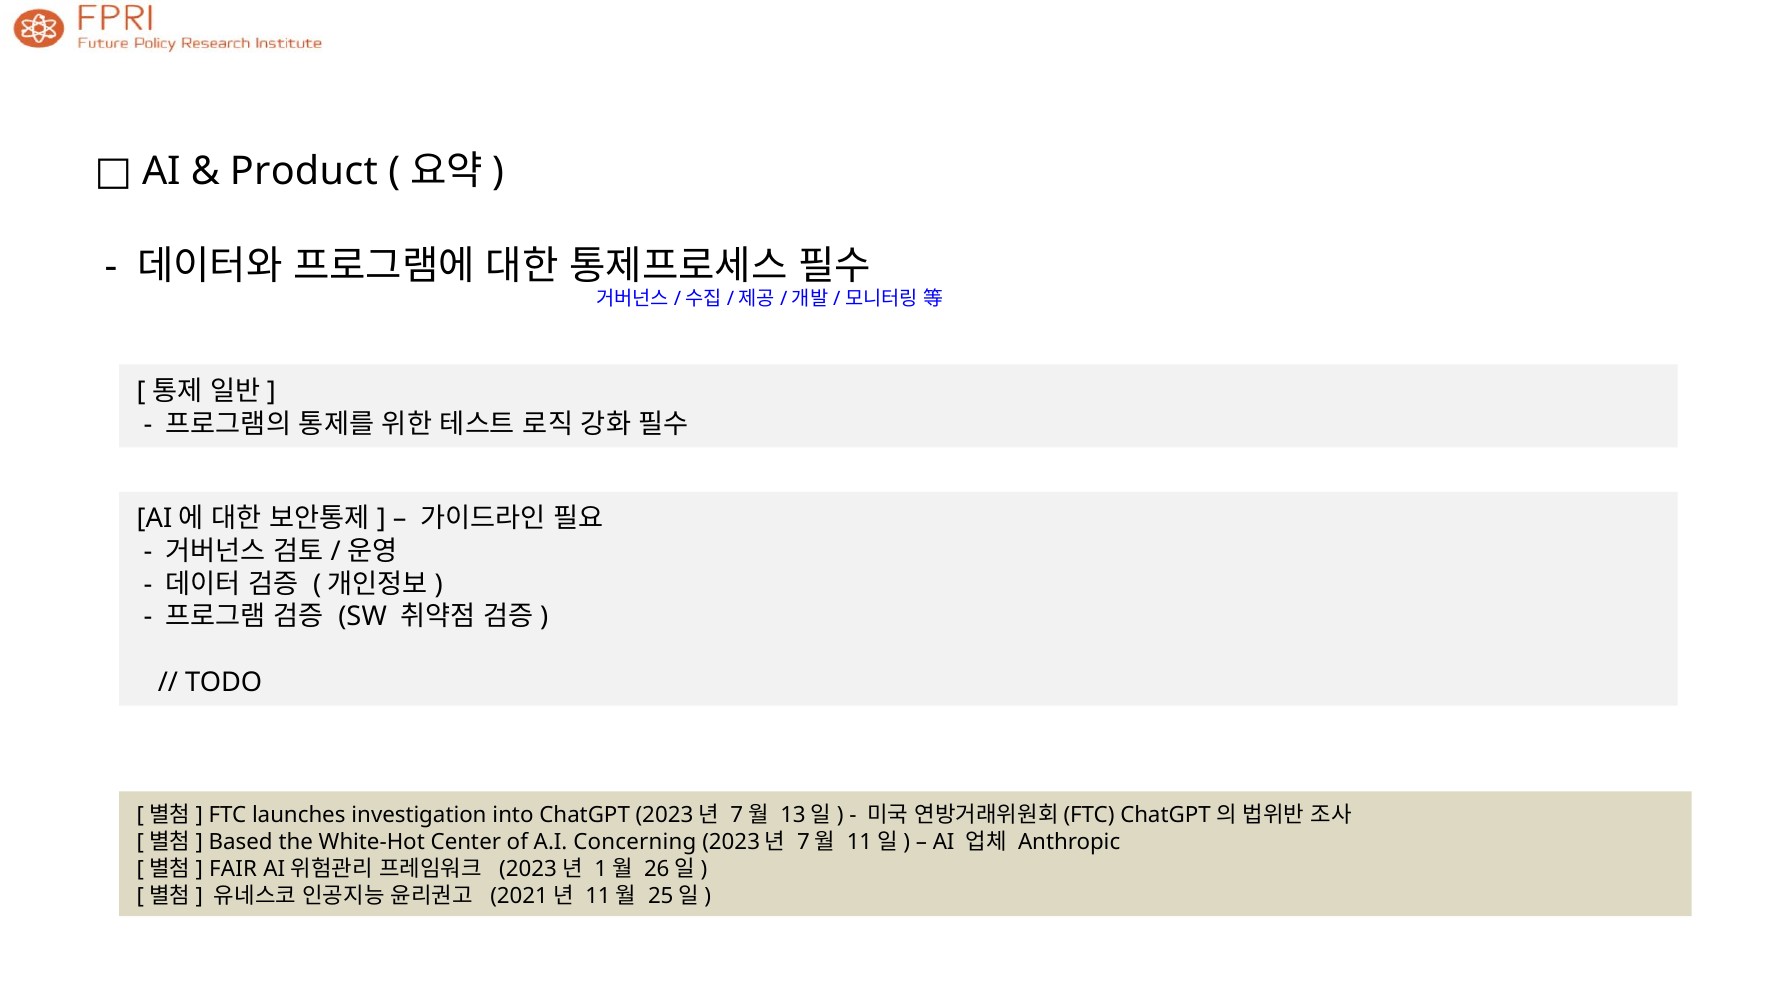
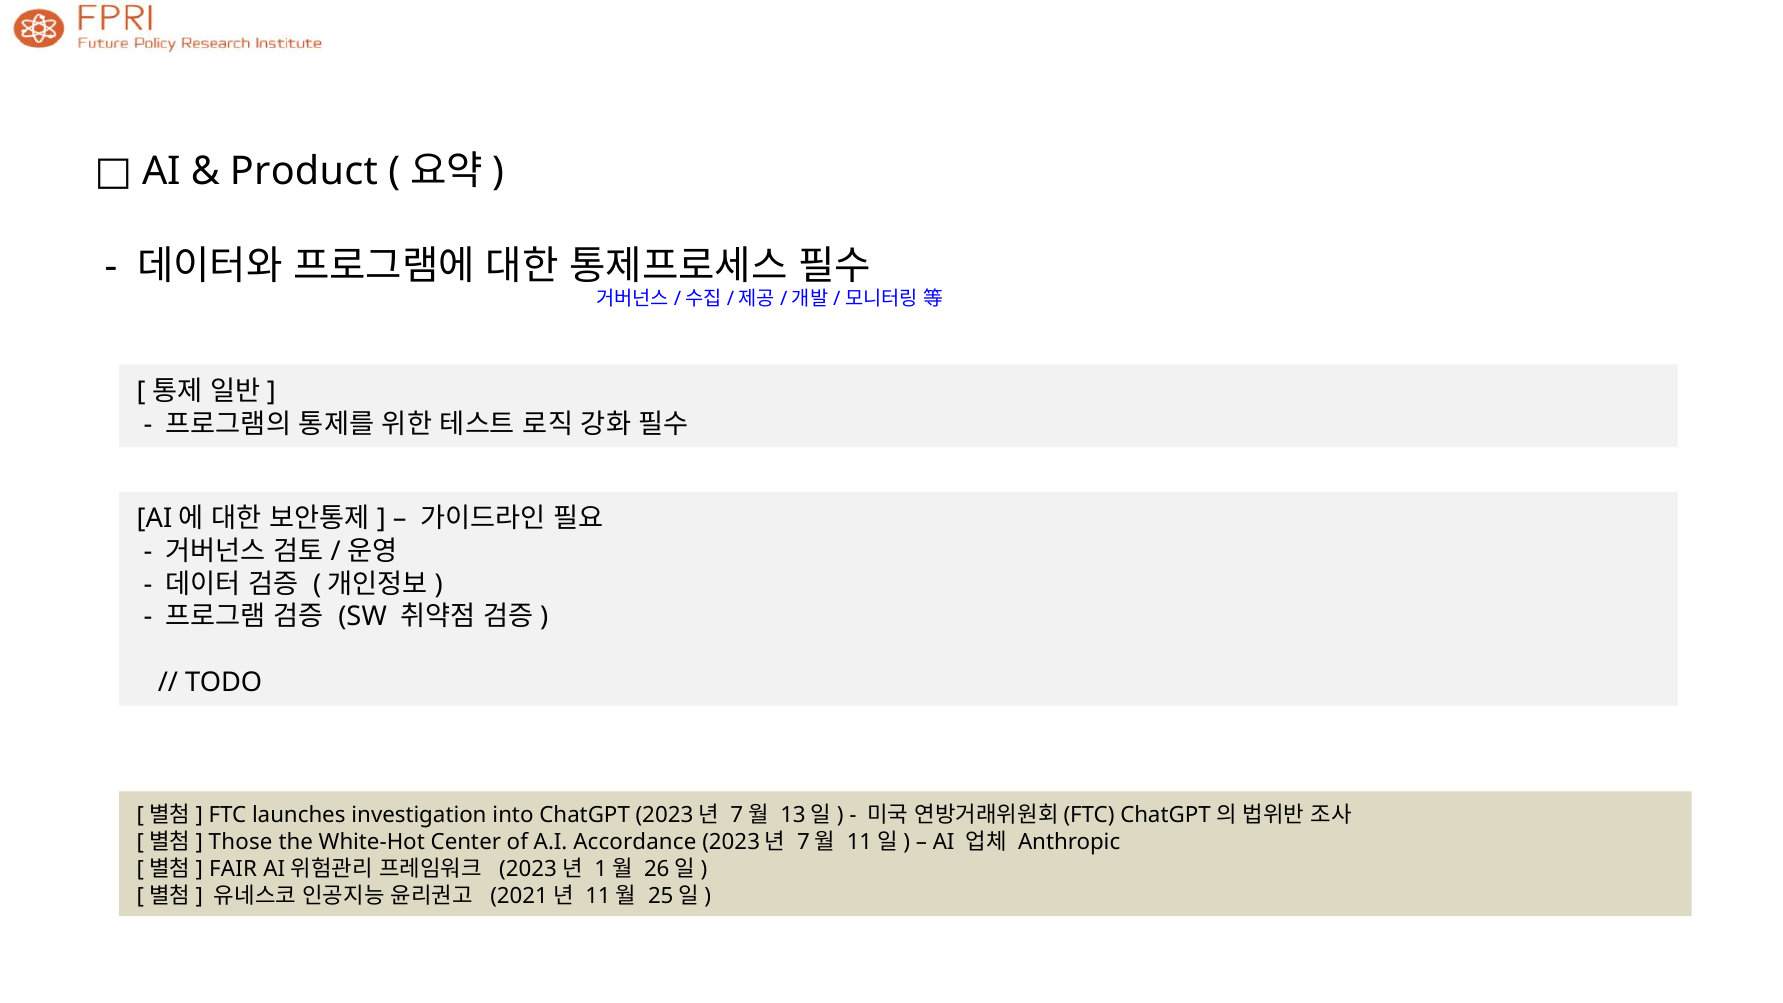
Based: Based -> Those (241, 842)
Concerning: Concerning -> Accordance (635, 842)
